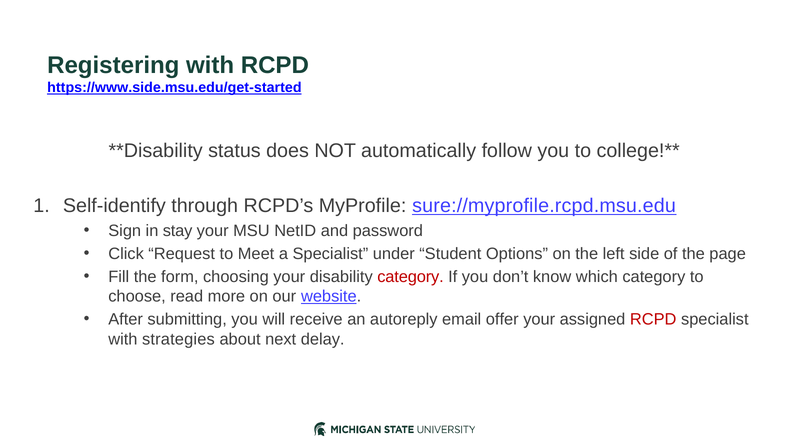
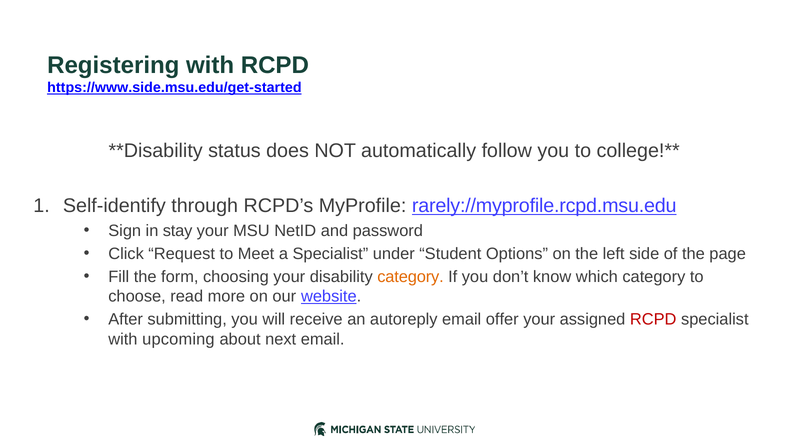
sure://myprofile.rcpd.msu.edu: sure://myprofile.rcpd.msu.edu -> rarely://myprofile.rcpd.msu.edu (544, 206)
category colour: red -> orange (410, 277)
strategies: strategies -> upcoming (178, 339)
next delay: delay -> email (323, 339)
